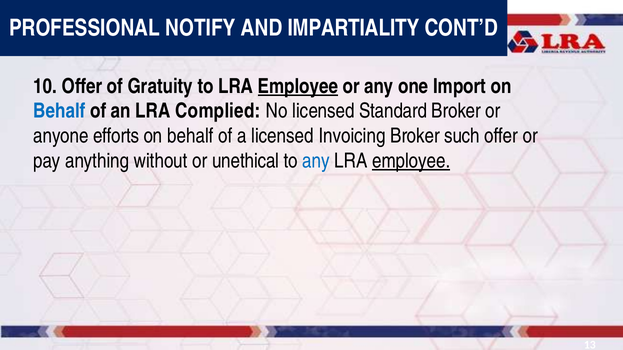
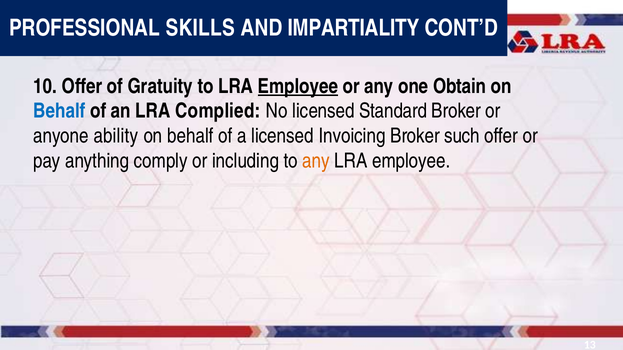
NOTIFY: NOTIFY -> SKILLS (200, 28)
Import: Import -> Obtain (460, 86)
efforts: efforts -> ability (116, 136)
without: without -> comply (161, 161)
unethical: unethical -> including (246, 161)
any colour: blue -> orange (316, 161)
employee underline: present -> none (411, 161)
